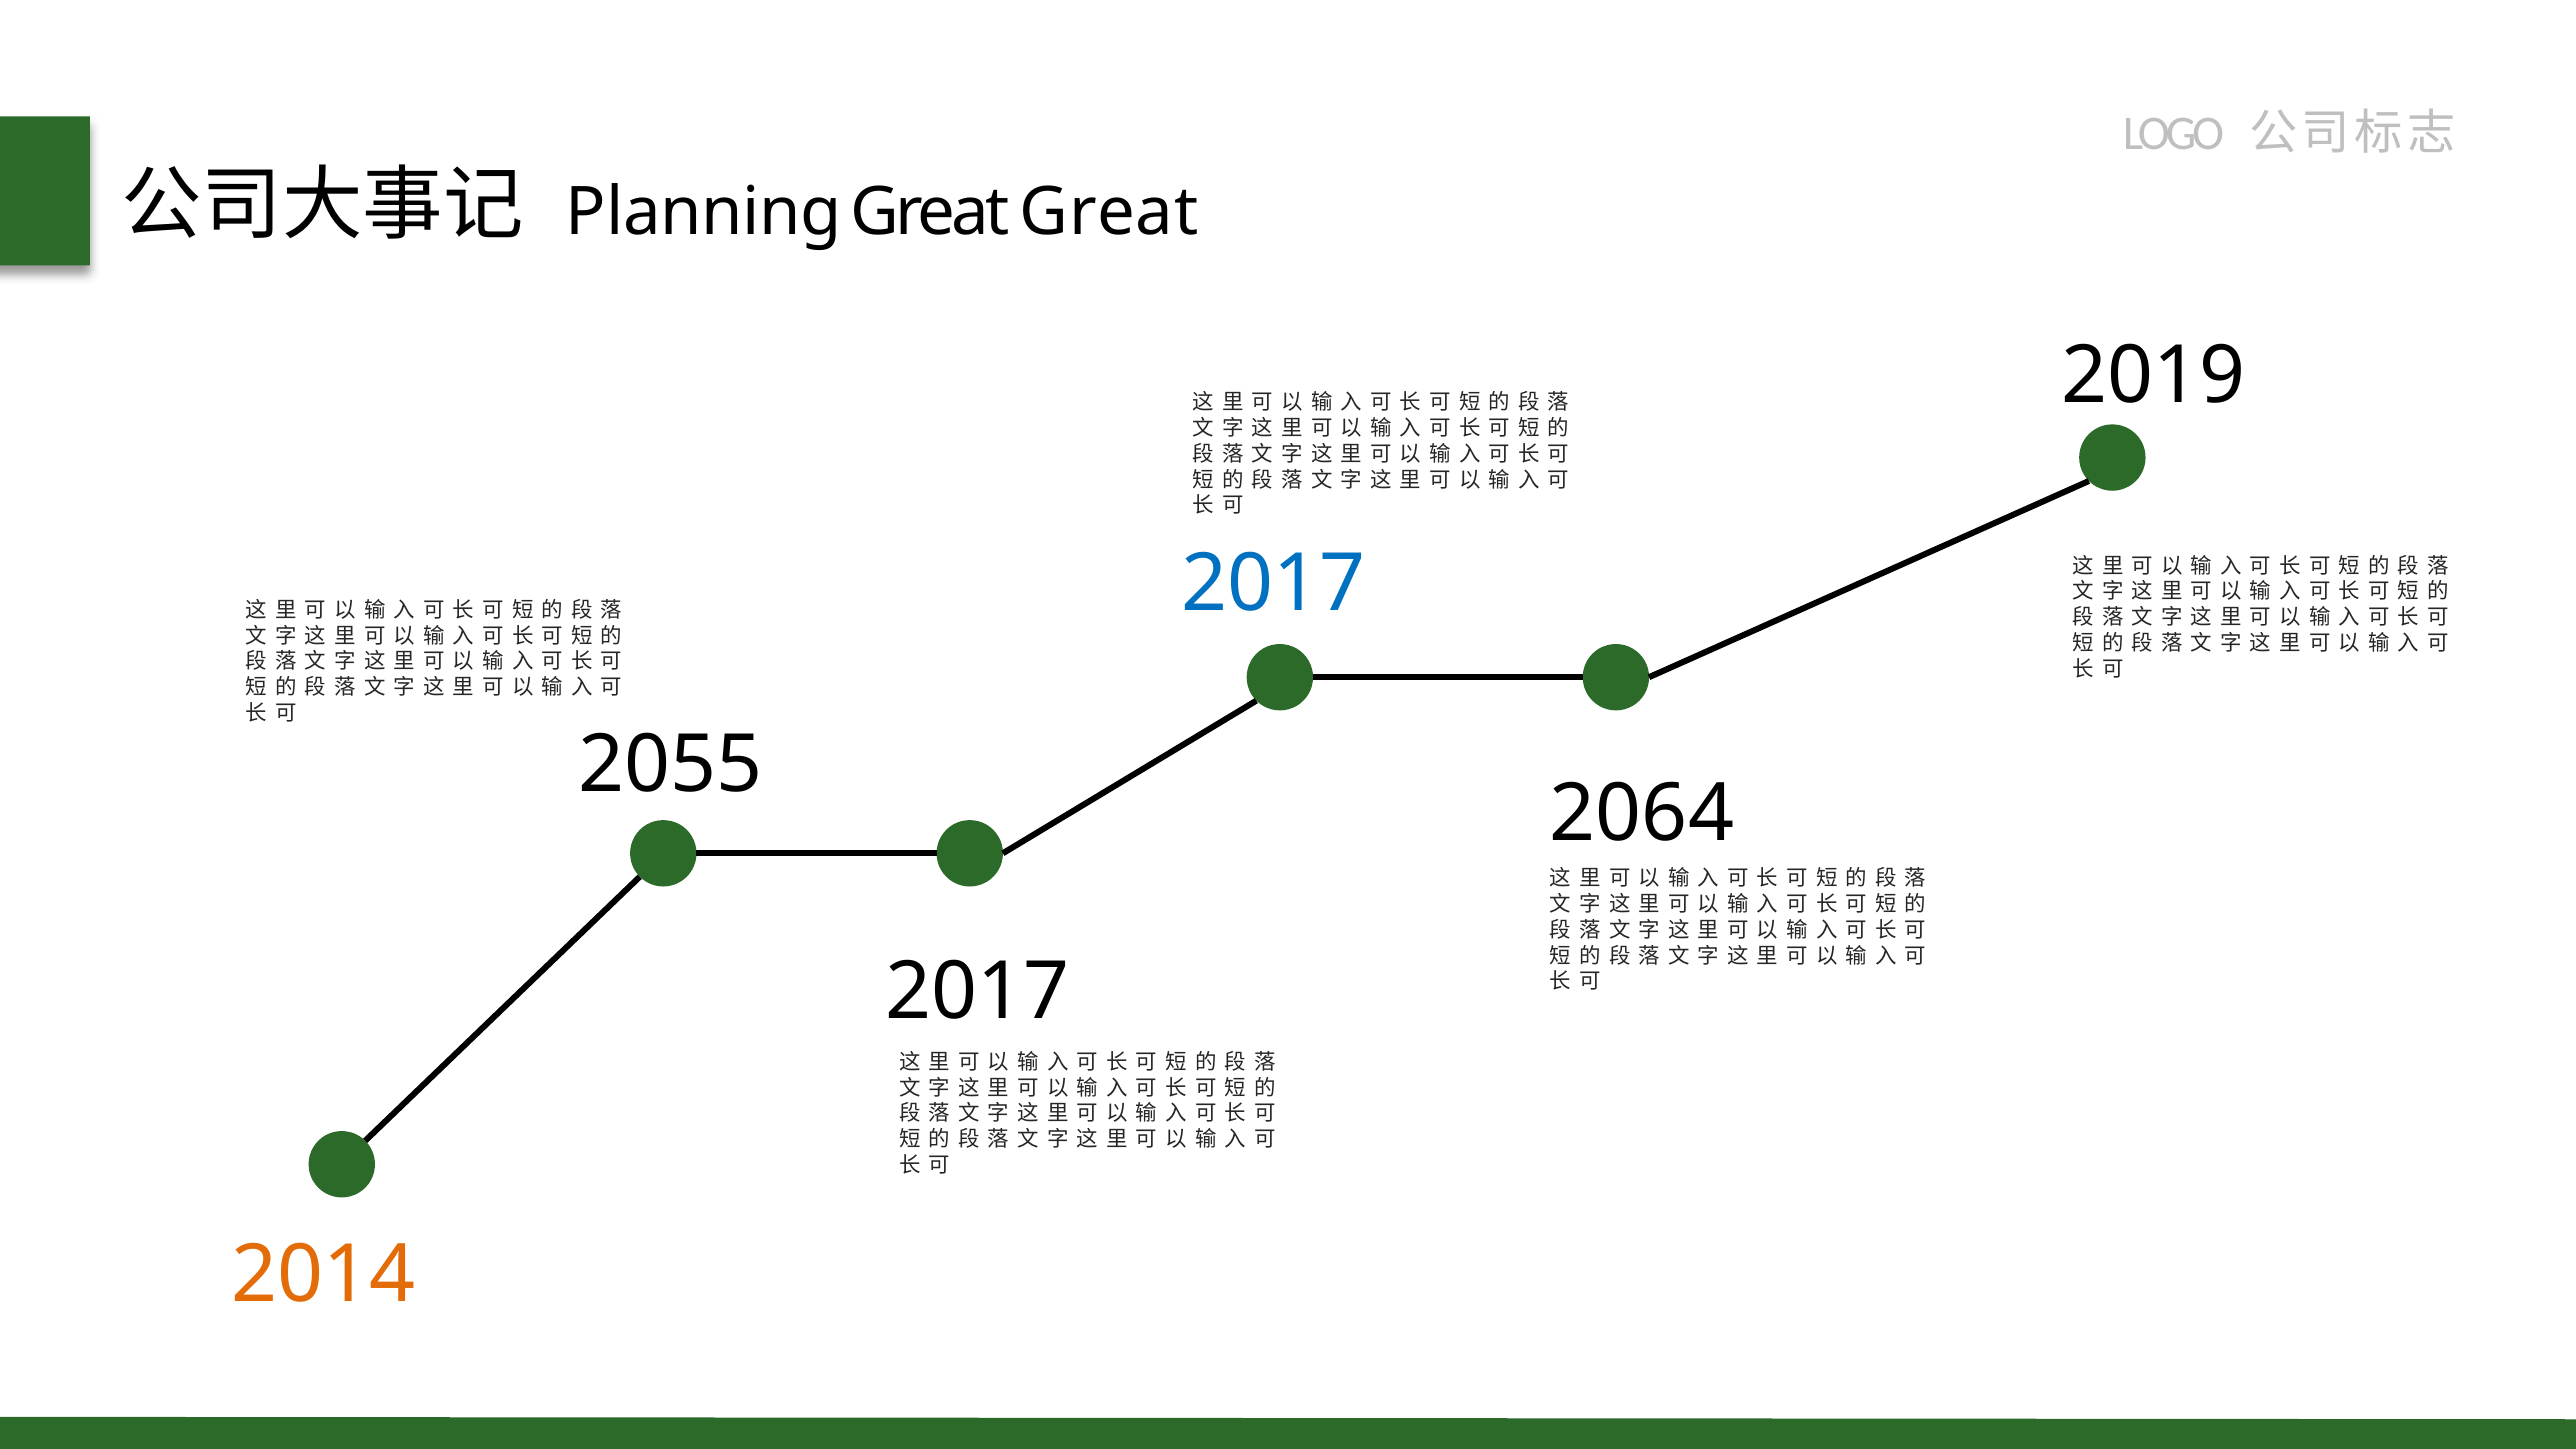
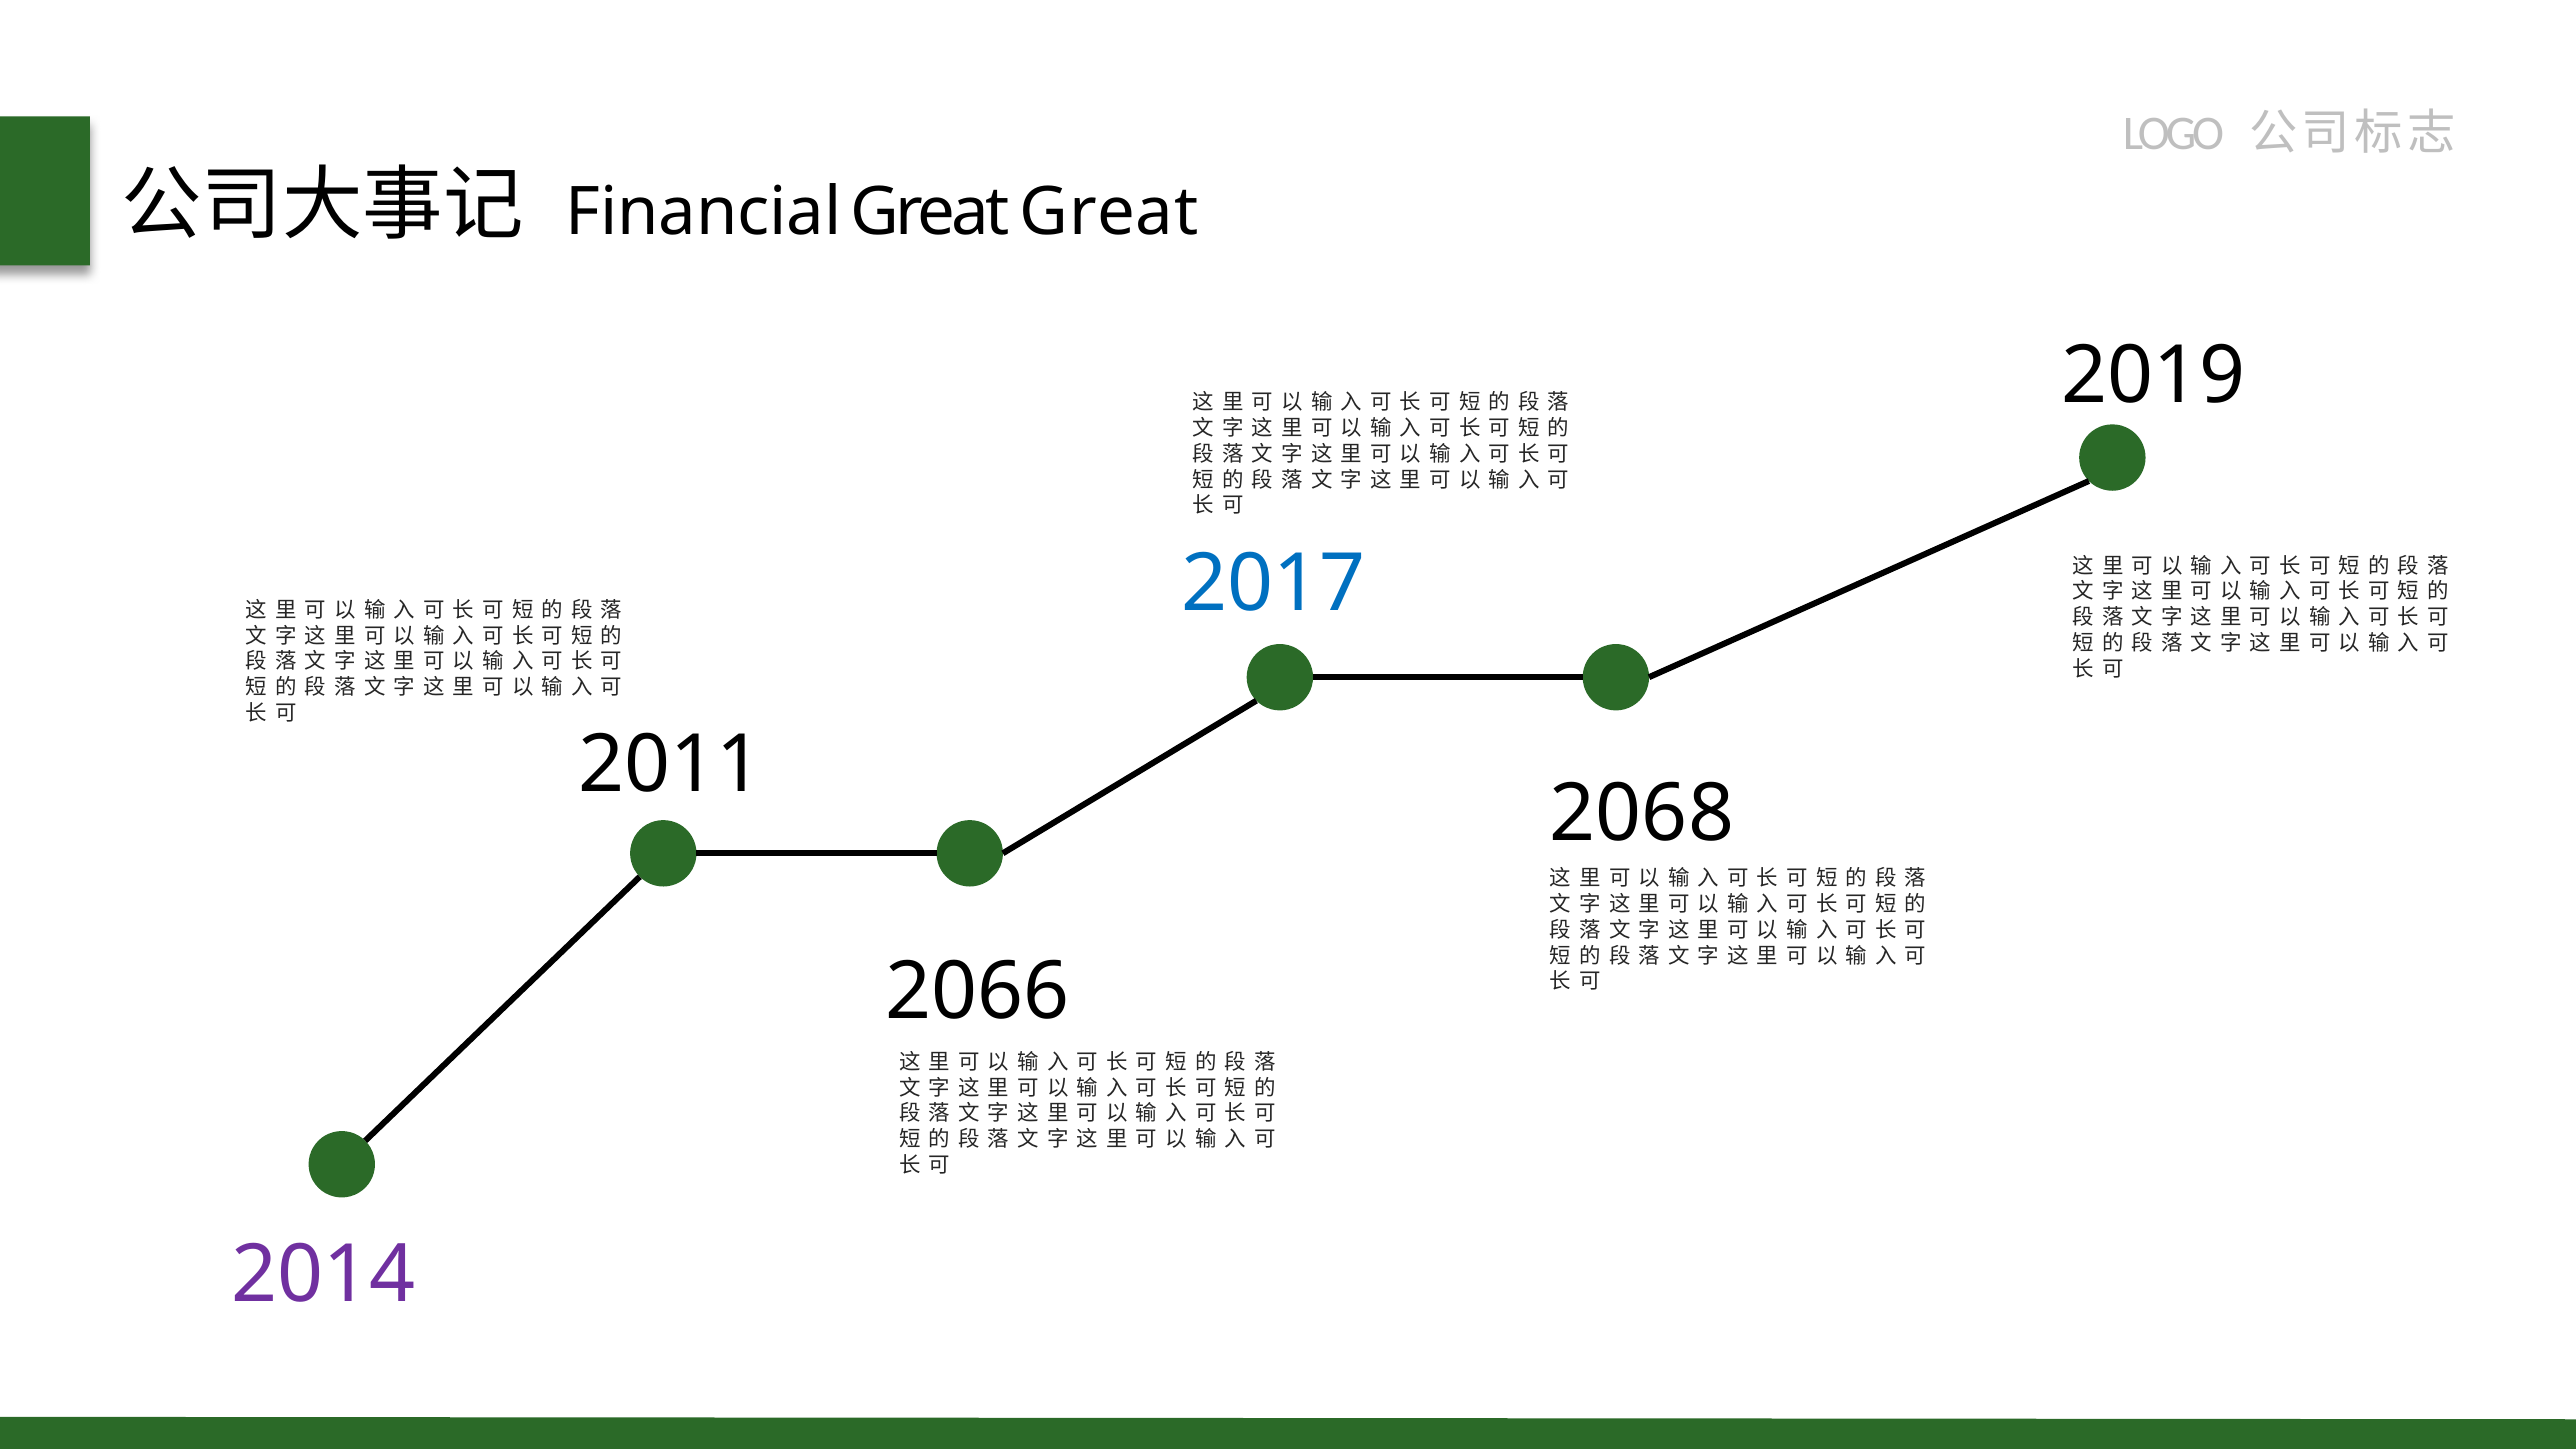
Planning: Planning -> Financial (704, 212)
2055: 2055 -> 2011 (670, 765)
2064: 2064 -> 2068 (1642, 814)
2017: 2017 -> 2066 (977, 992)
2014 colour: orange -> purple (324, 1275)
